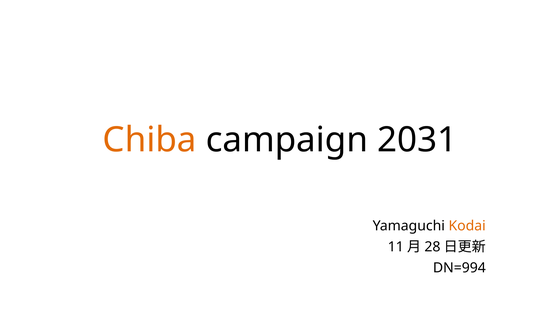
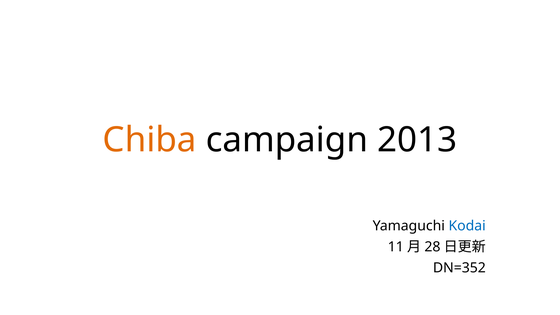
2031: 2031 -> 2013 (417, 140)
Kodai colour: orange -> blue (467, 226)
DN=994: DN=994 -> DN=352 (459, 268)
